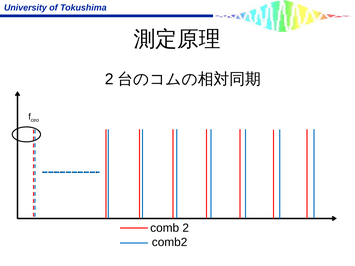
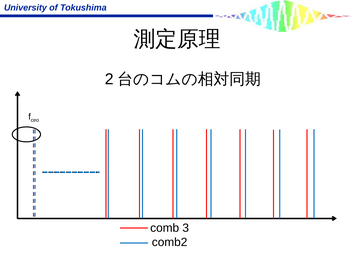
comb 2: 2 -> 3 (186, 228)
